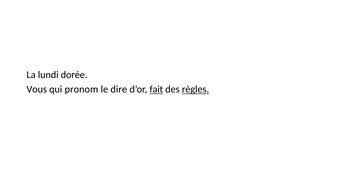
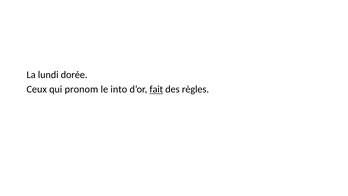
Vous: Vous -> Ceux (37, 89)
dire: dire -> into (119, 89)
règles underline: present -> none (195, 89)
